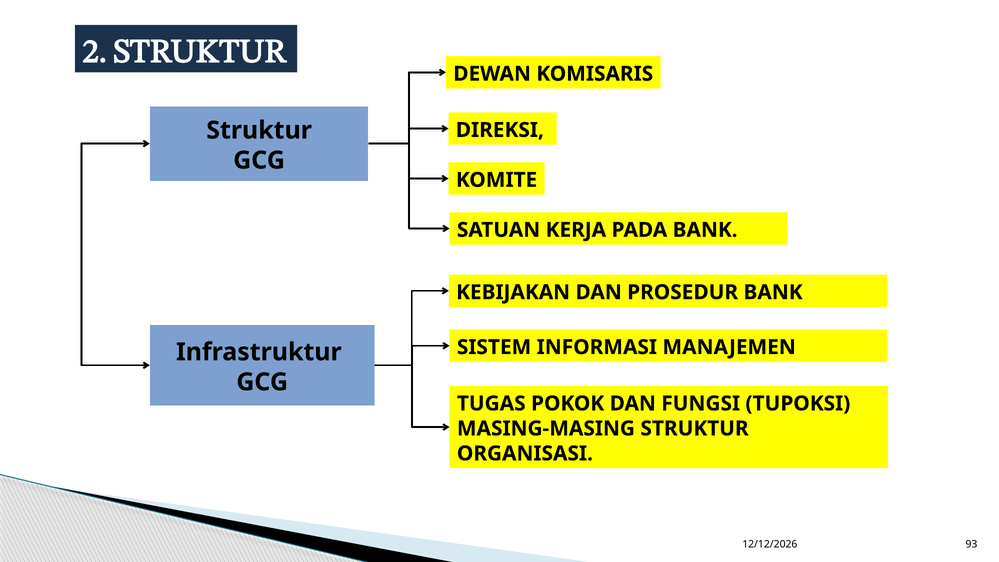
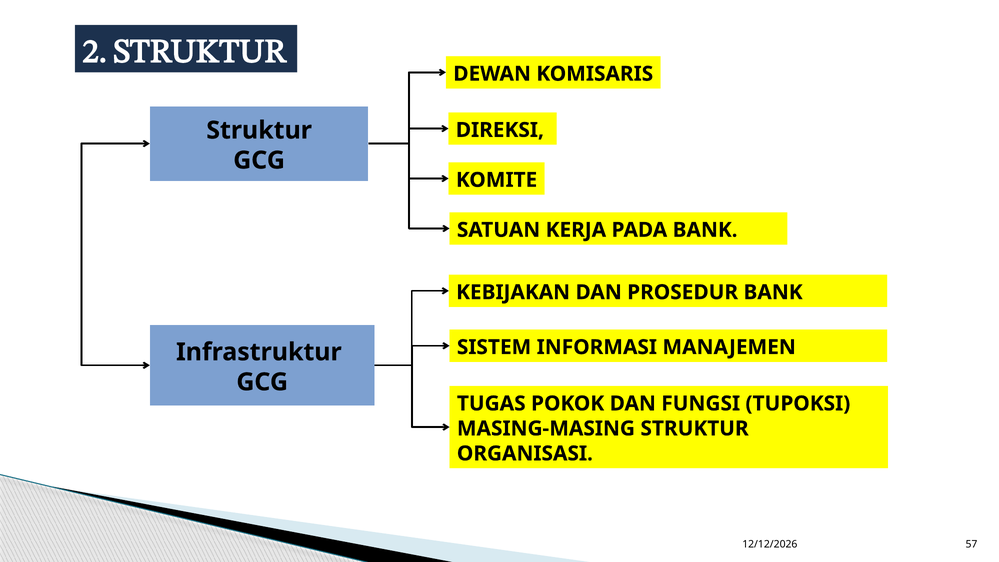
93: 93 -> 57 (972, 544)
